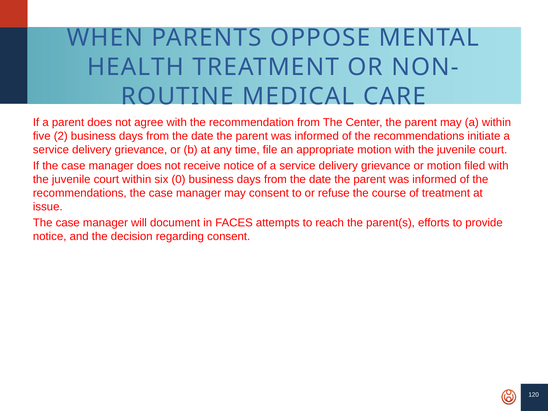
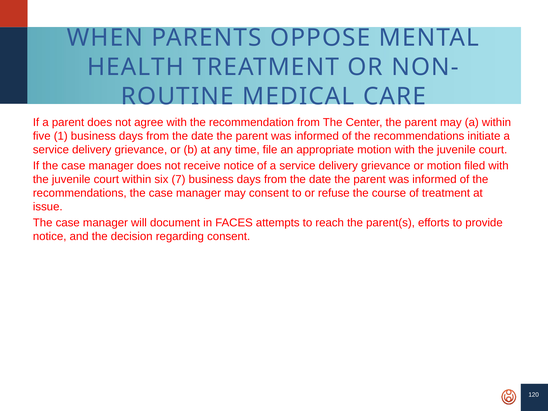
2: 2 -> 1 (61, 136)
0: 0 -> 7 (179, 179)
